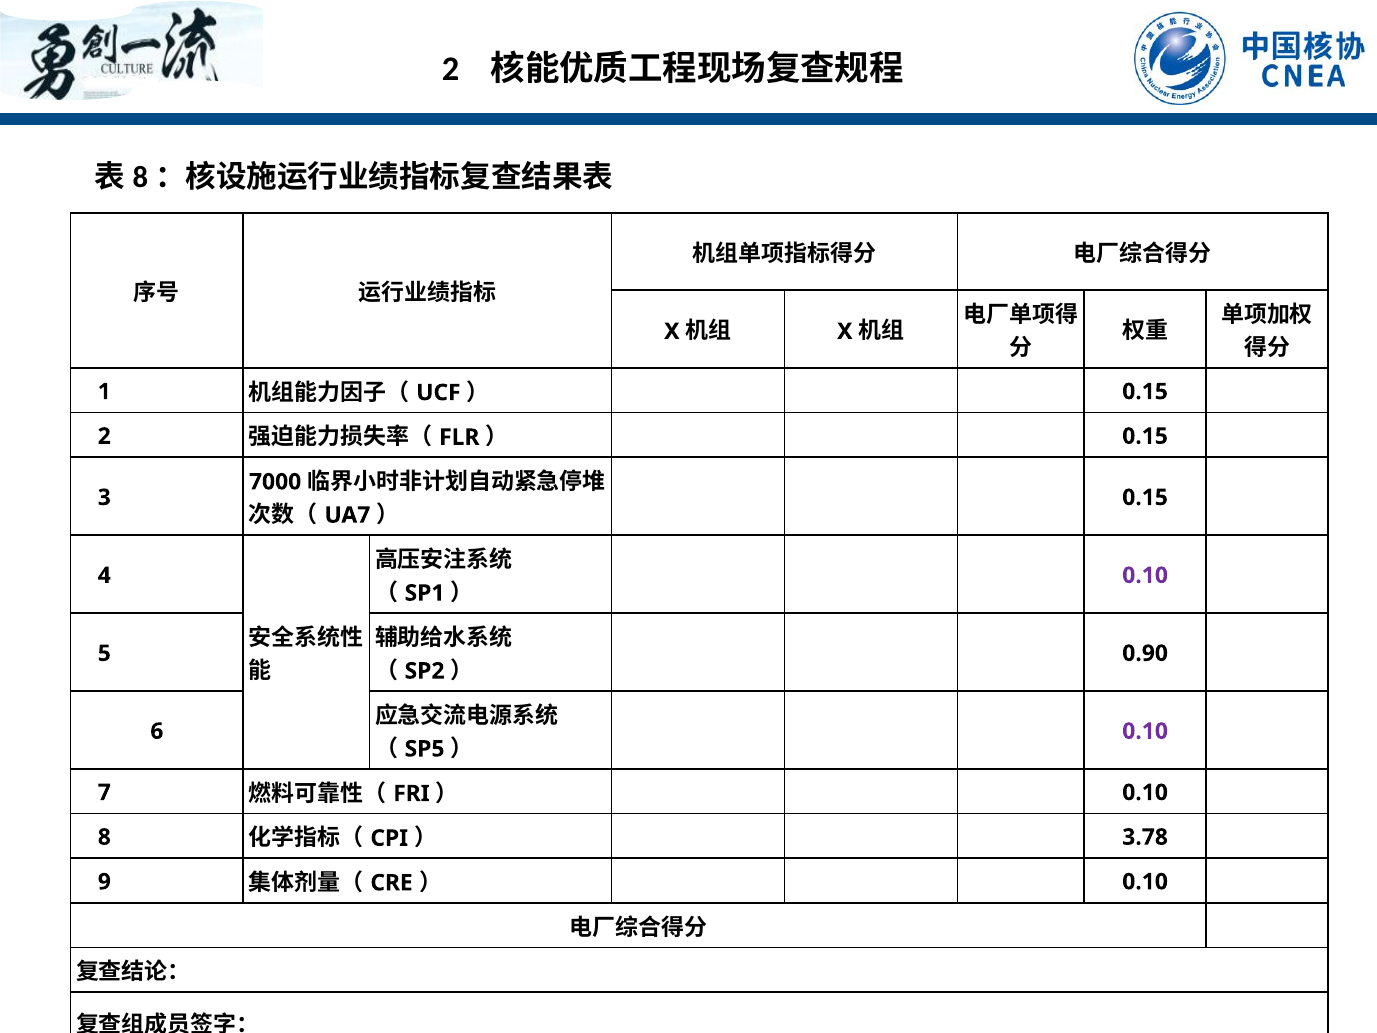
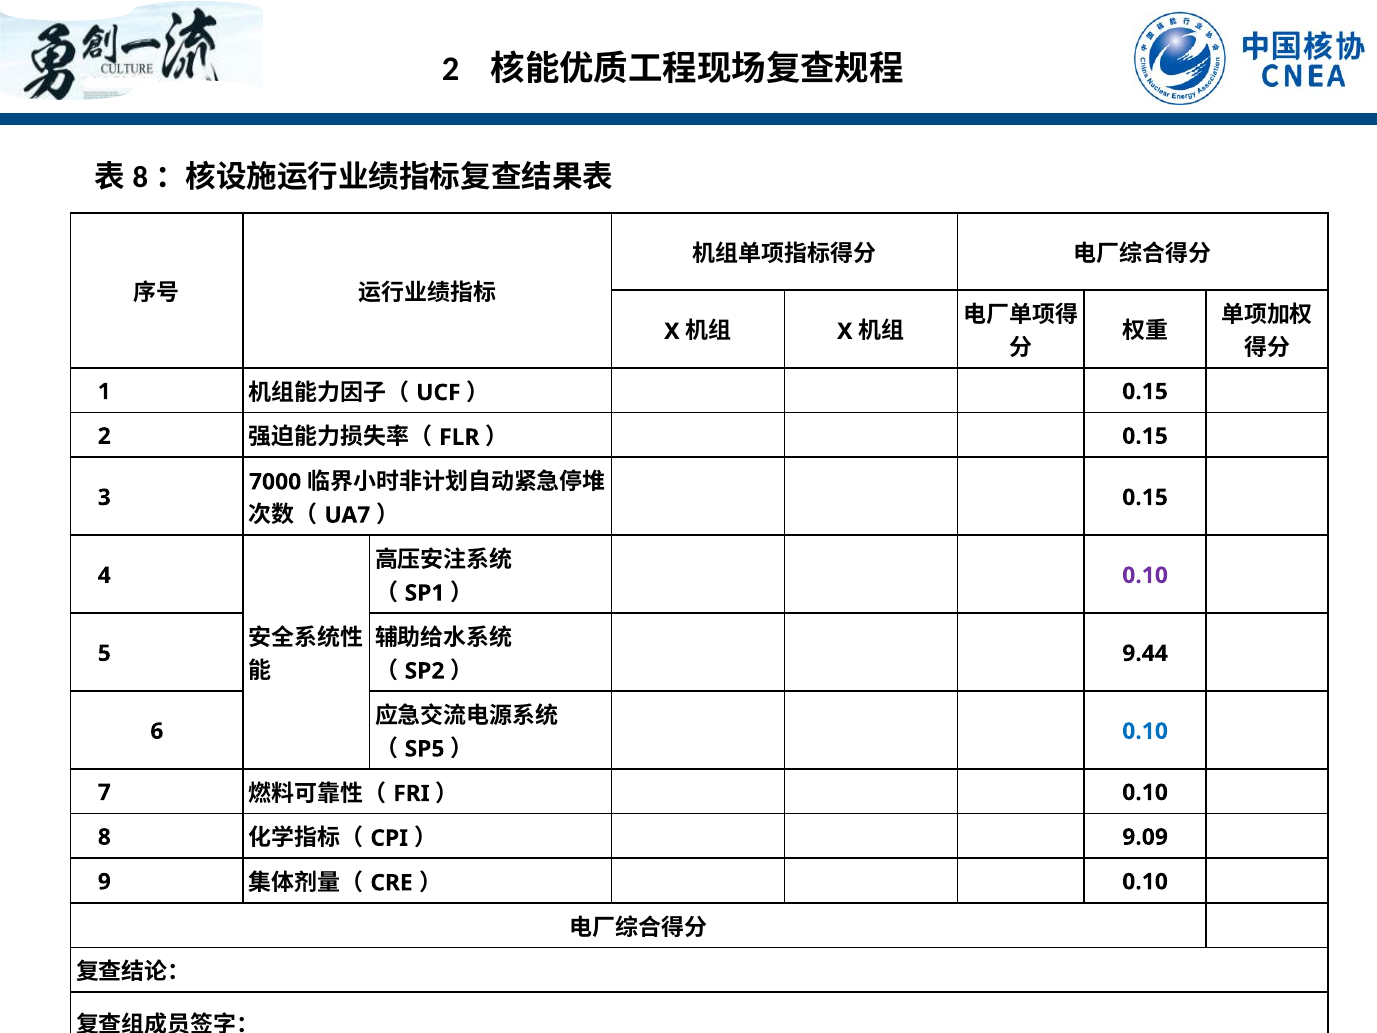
0.90: 0.90 -> 9.44 (1145, 653)
0.10 colour: purple -> blue (1145, 731)
3.78: 3.78 -> 9.09 (1145, 837)
